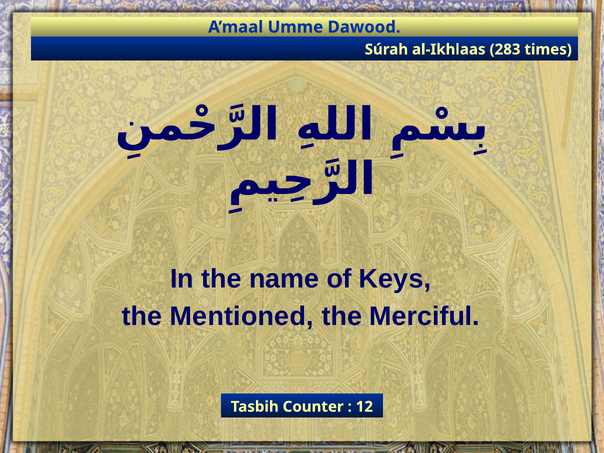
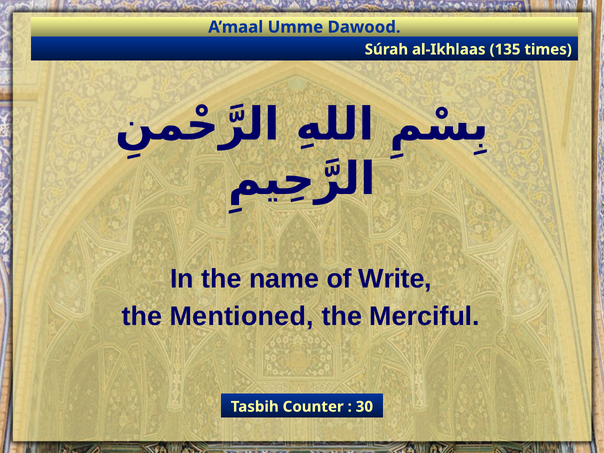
283: 283 -> 135 (505, 49)
Keys: Keys -> Write (395, 279)
12: 12 -> 30 (364, 407)
